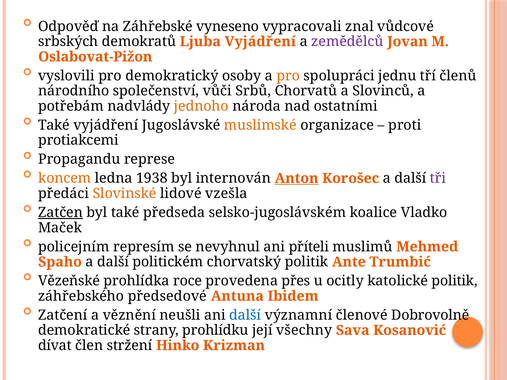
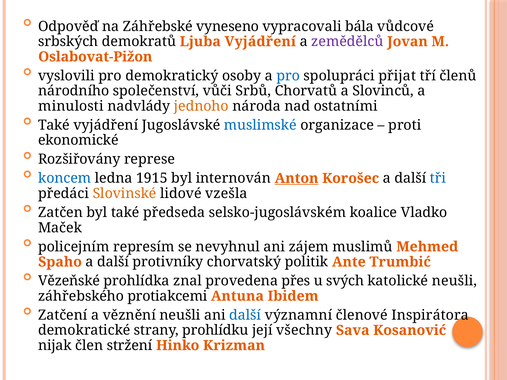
znal: znal -> bála (359, 26)
pro colour: orange -> blue (288, 76)
jednu: jednu -> přijat (397, 76)
potřebám: potřebám -> minulosti (71, 106)
muslimské colour: orange -> blue (260, 125)
protiakcemi: protiakcemi -> ekonomické (78, 140)
Propagandu: Propagandu -> Rozšiřovány (79, 159)
koncem colour: orange -> blue (65, 178)
1938: 1938 -> 1915 (152, 178)
tři colour: purple -> blue (438, 178)
Zatčen underline: present -> none (61, 213)
příteli: příteli -> zájem (309, 247)
politickém: politickém -> protivníky (168, 262)
roce: roce -> znal (188, 281)
ocitly: ocitly -> svých (345, 281)
katolické politik: politik -> neušli (454, 281)
předsedové: předsedové -> protiakcemi (167, 296)
Dobrovolně: Dobrovolně -> Inspirátora (430, 315)
dívat: dívat -> nijak (55, 346)
